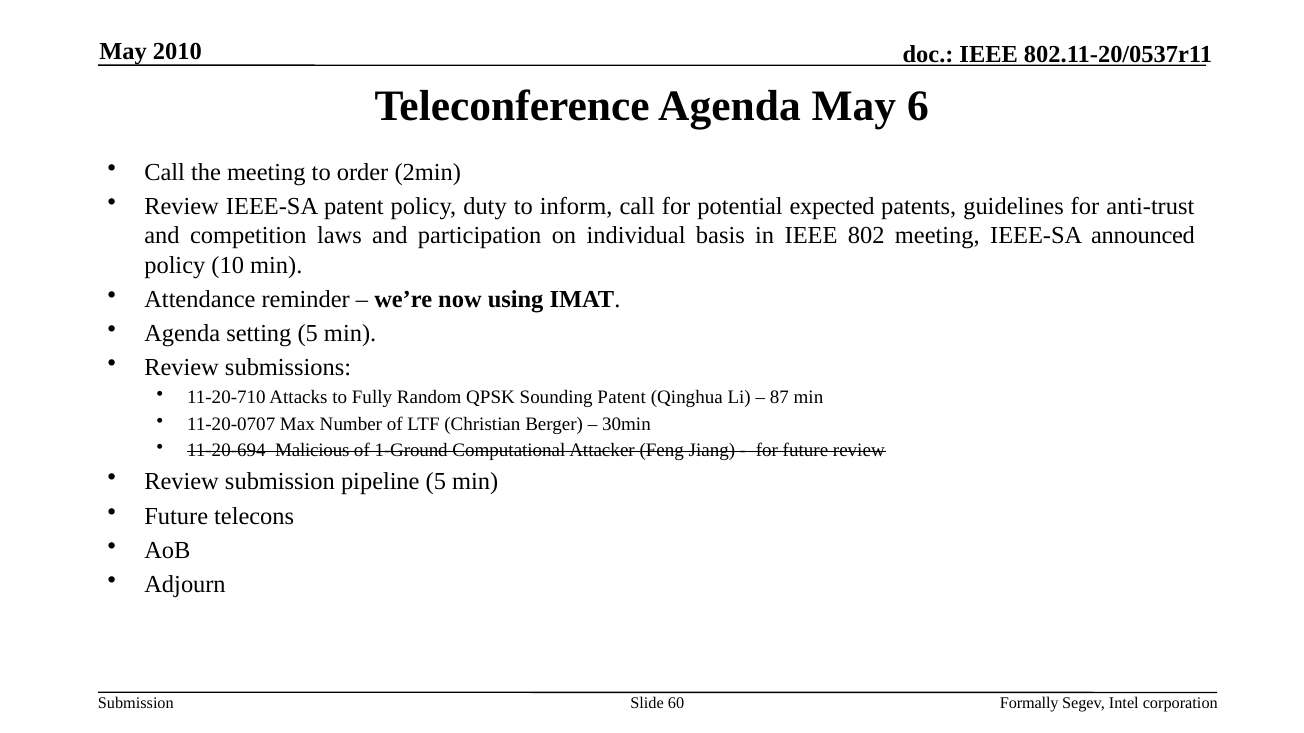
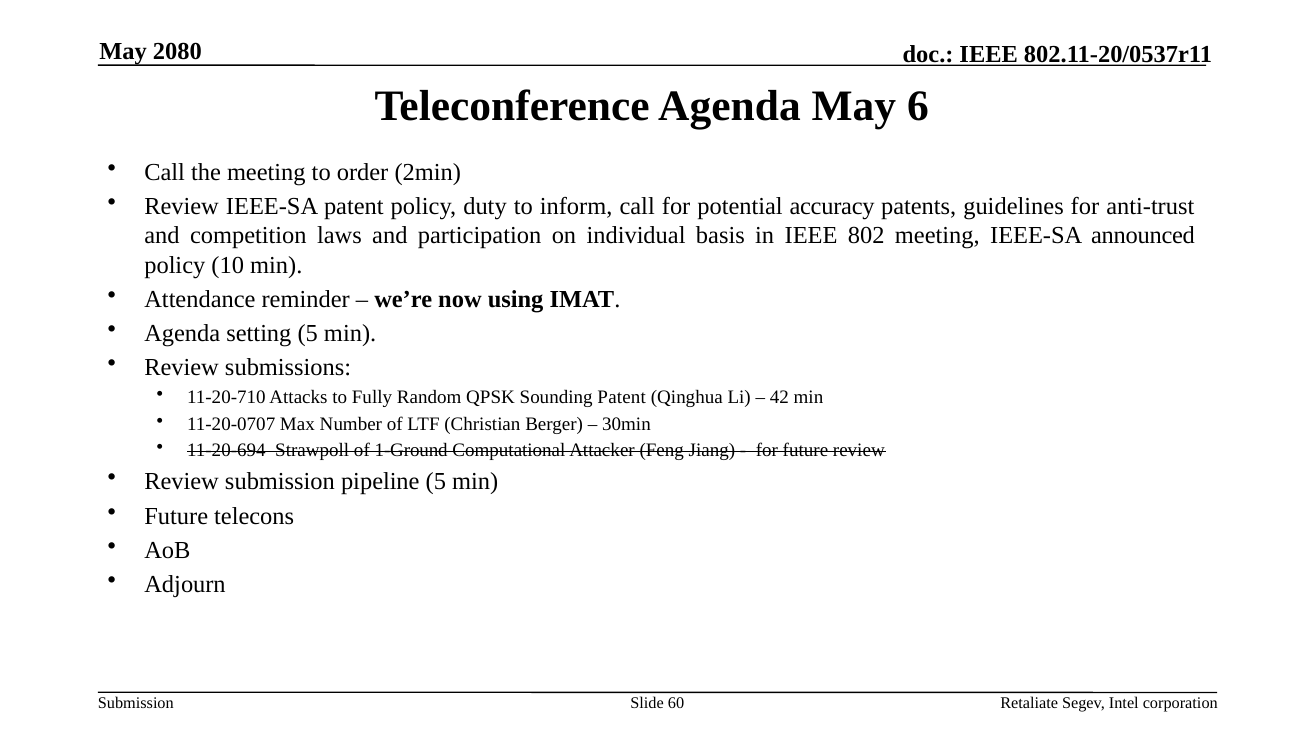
2010: 2010 -> 2080 (177, 52)
expected: expected -> accuracy (832, 207)
87: 87 -> 42 (779, 398)
Malicious: Malicious -> Strawpoll (312, 451)
Formally: Formally -> Retaliate (1029, 703)
